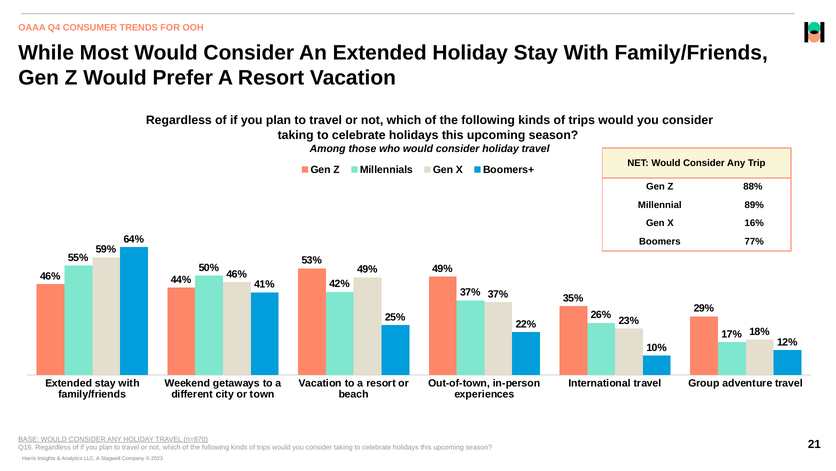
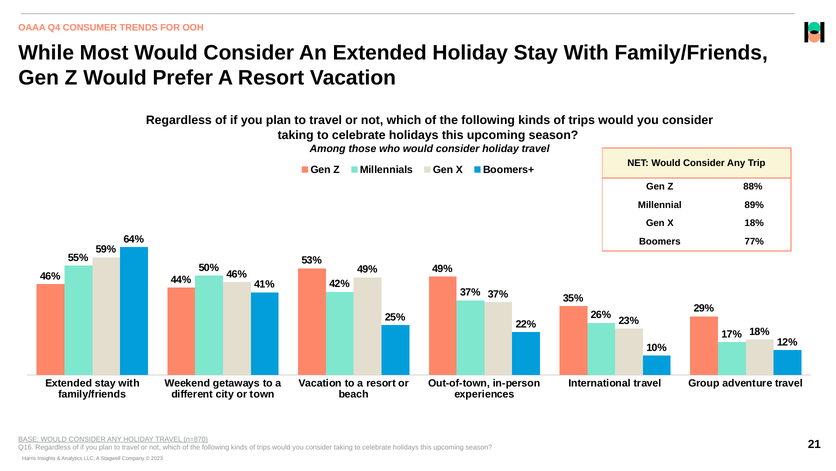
X 16%: 16% -> 18% (754, 223)
